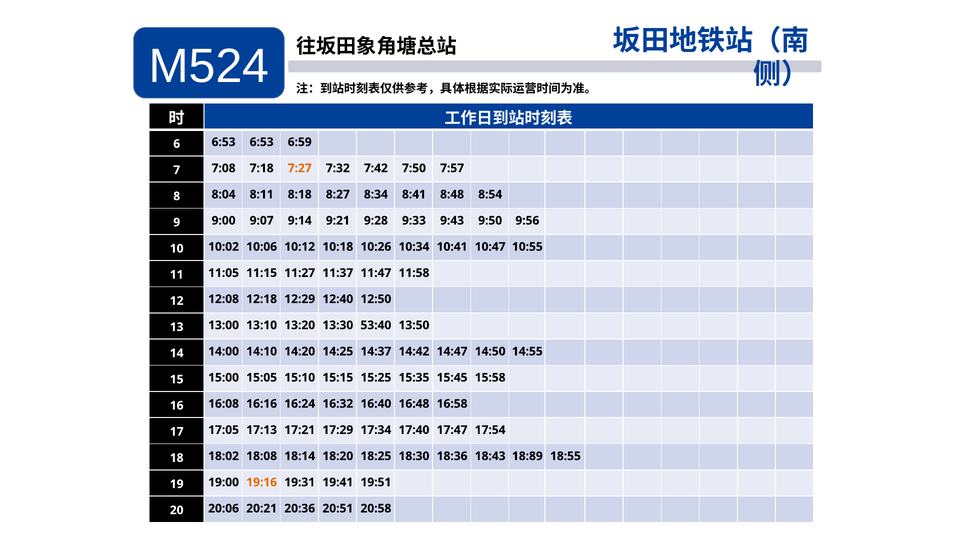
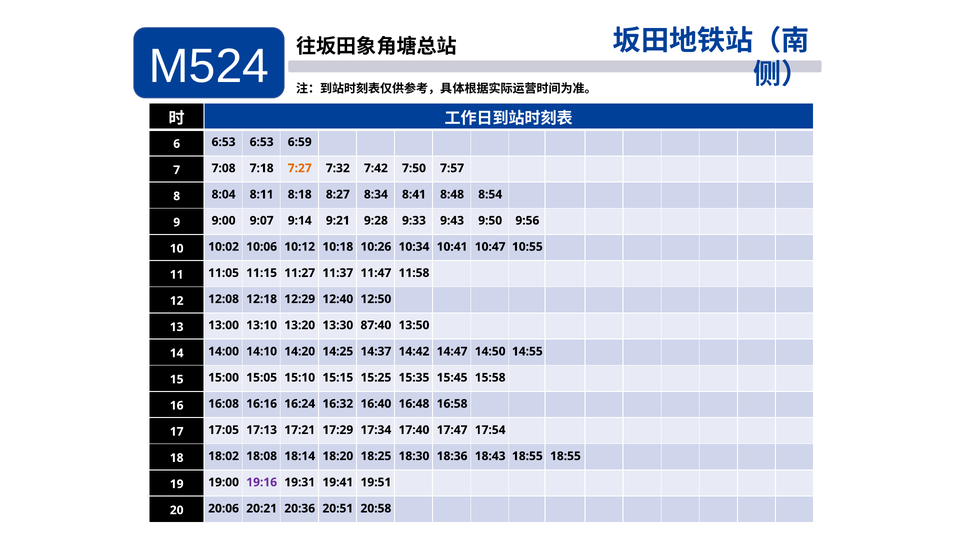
53:40: 53:40 -> 87:40 (376, 325)
18:43 18:89: 18:89 -> 18:55 (527, 456)
19:16 colour: orange -> purple (262, 482)
